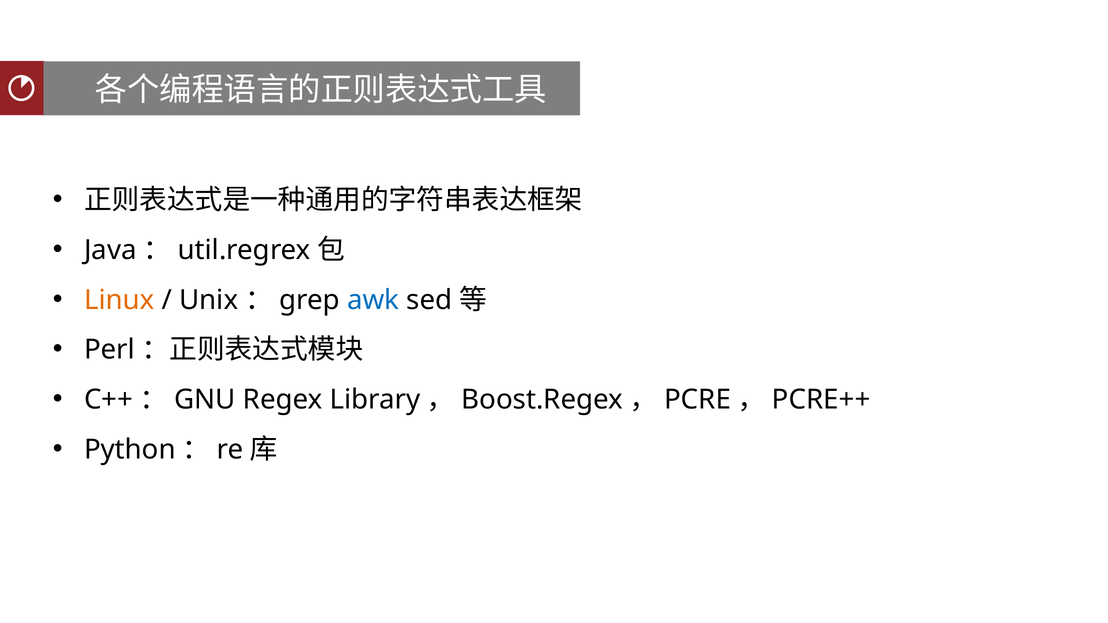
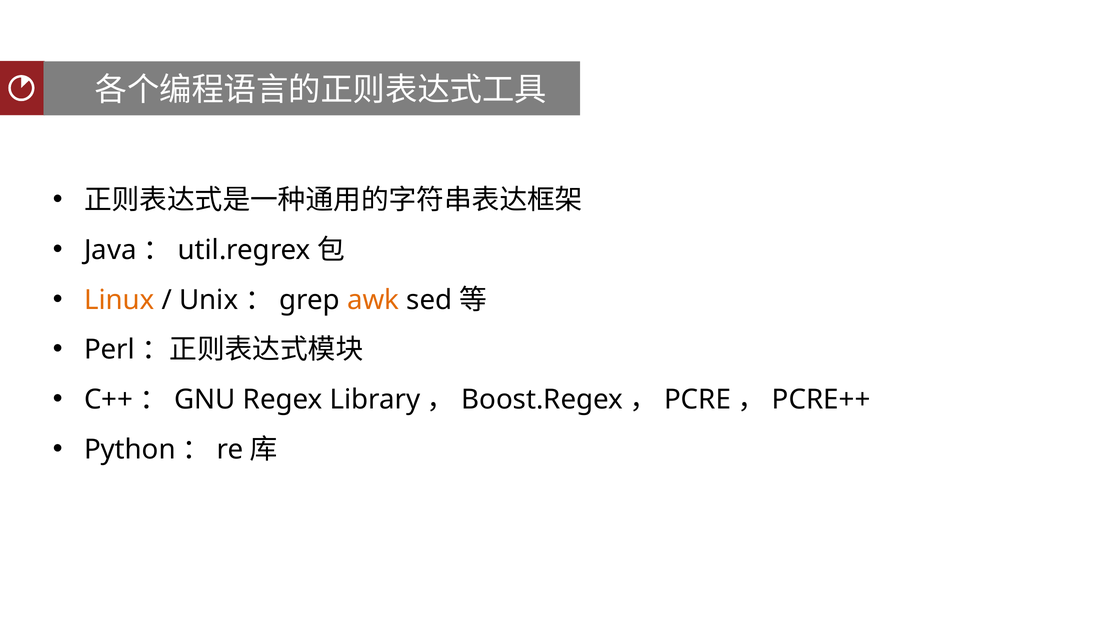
awk colour: blue -> orange (373, 300)
